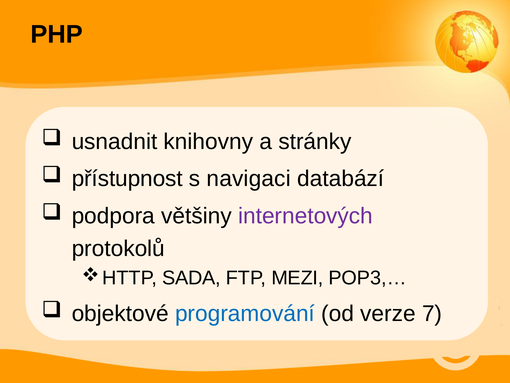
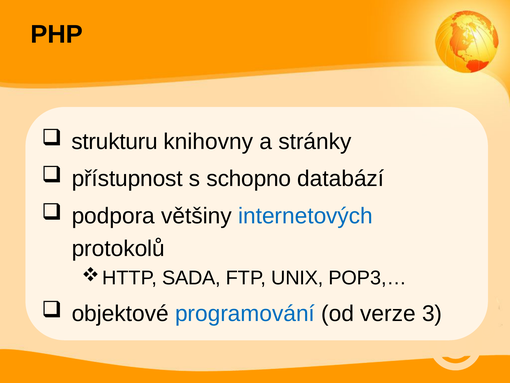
usnadnit: usnadnit -> strukturu (115, 141)
navigaci: navigaci -> schopno (249, 179)
internetových colour: purple -> blue (305, 216)
MEZI: MEZI -> UNIX (297, 278)
7: 7 -> 3 (432, 313)
